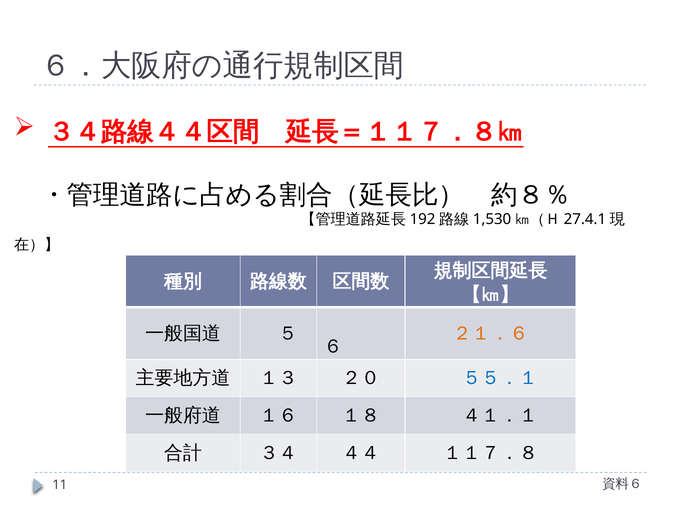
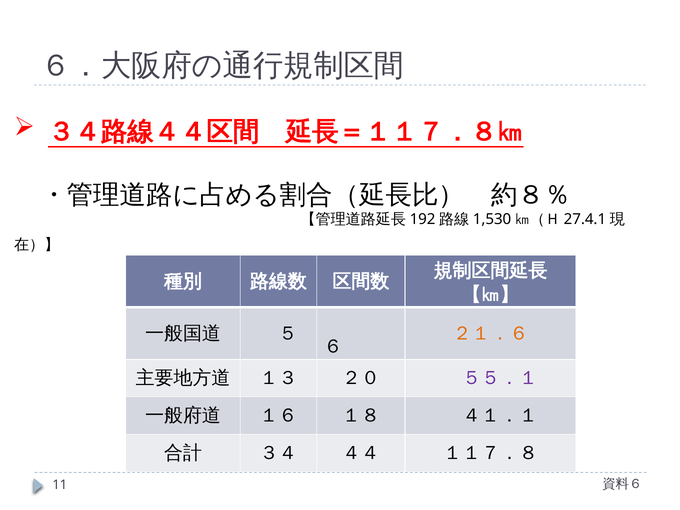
５５．１ colour: blue -> purple (500, 378)
